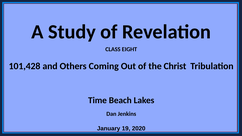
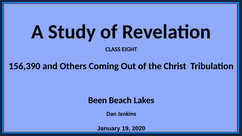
101,428: 101,428 -> 156,390 (25, 66)
Time: Time -> Been (98, 100)
